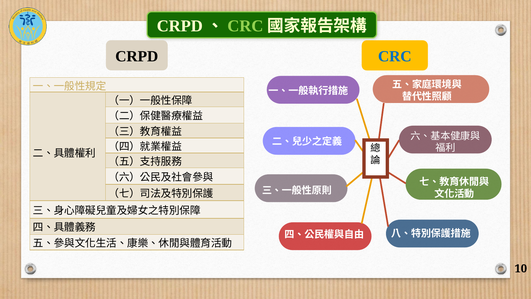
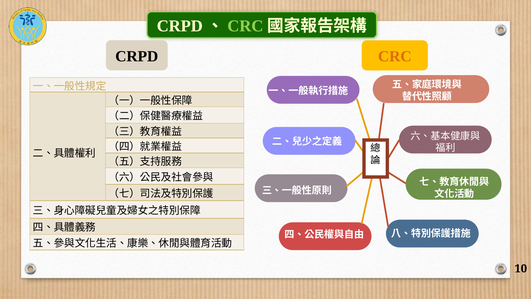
CRC colour: blue -> orange (395, 56)
